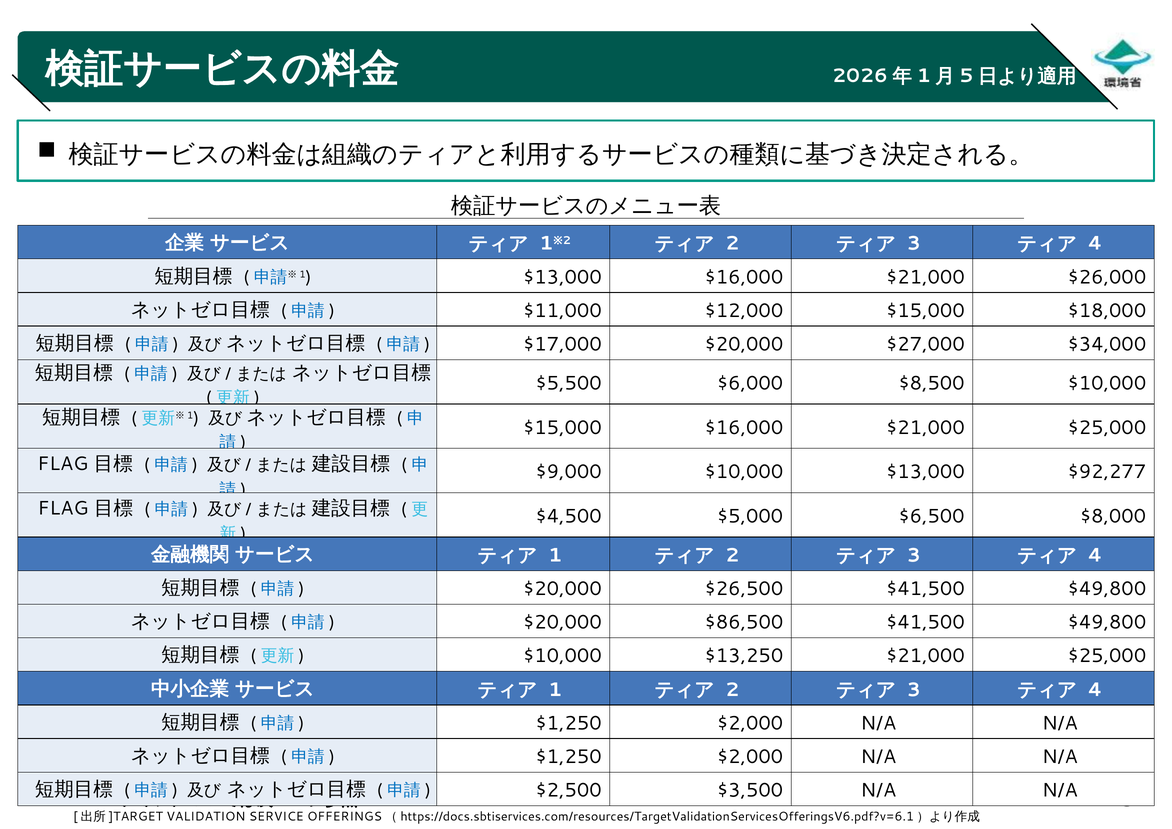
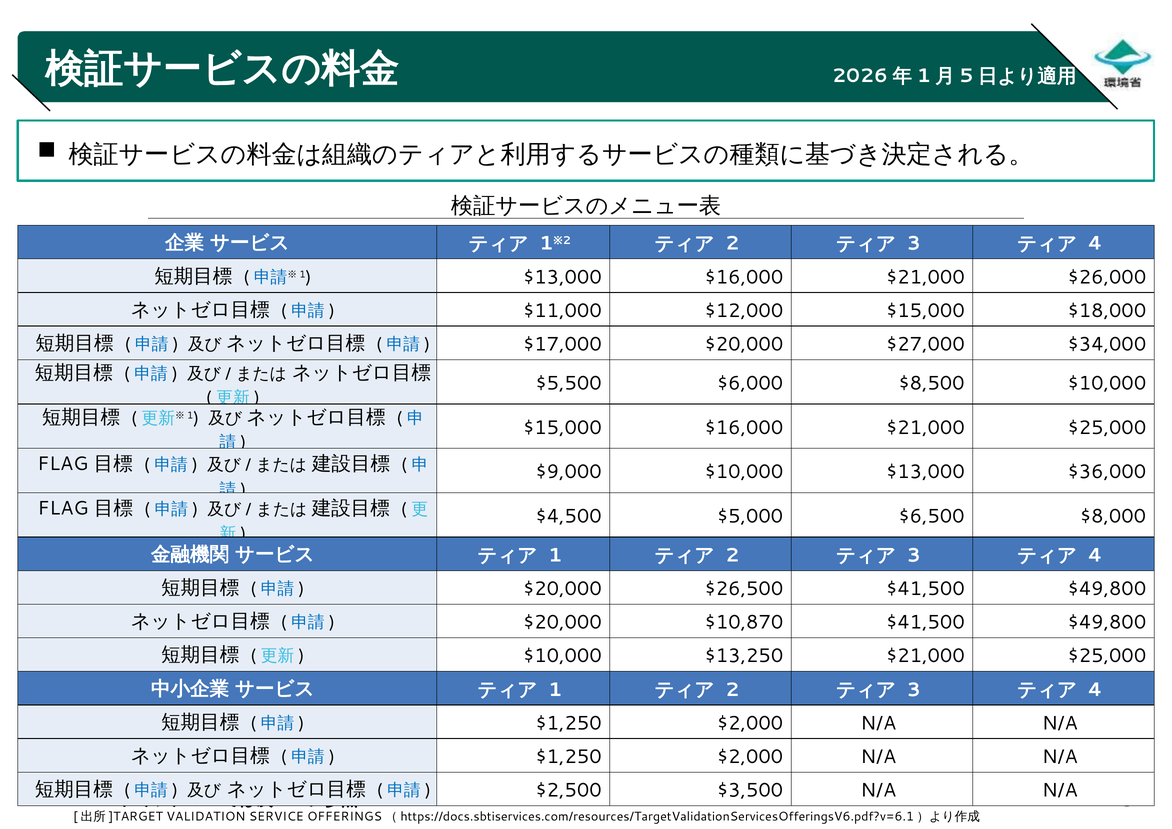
$92,277: $92,277 -> $36,000 (1107, 472)
$86,500: $86,500 -> $10,870 (744, 622)
